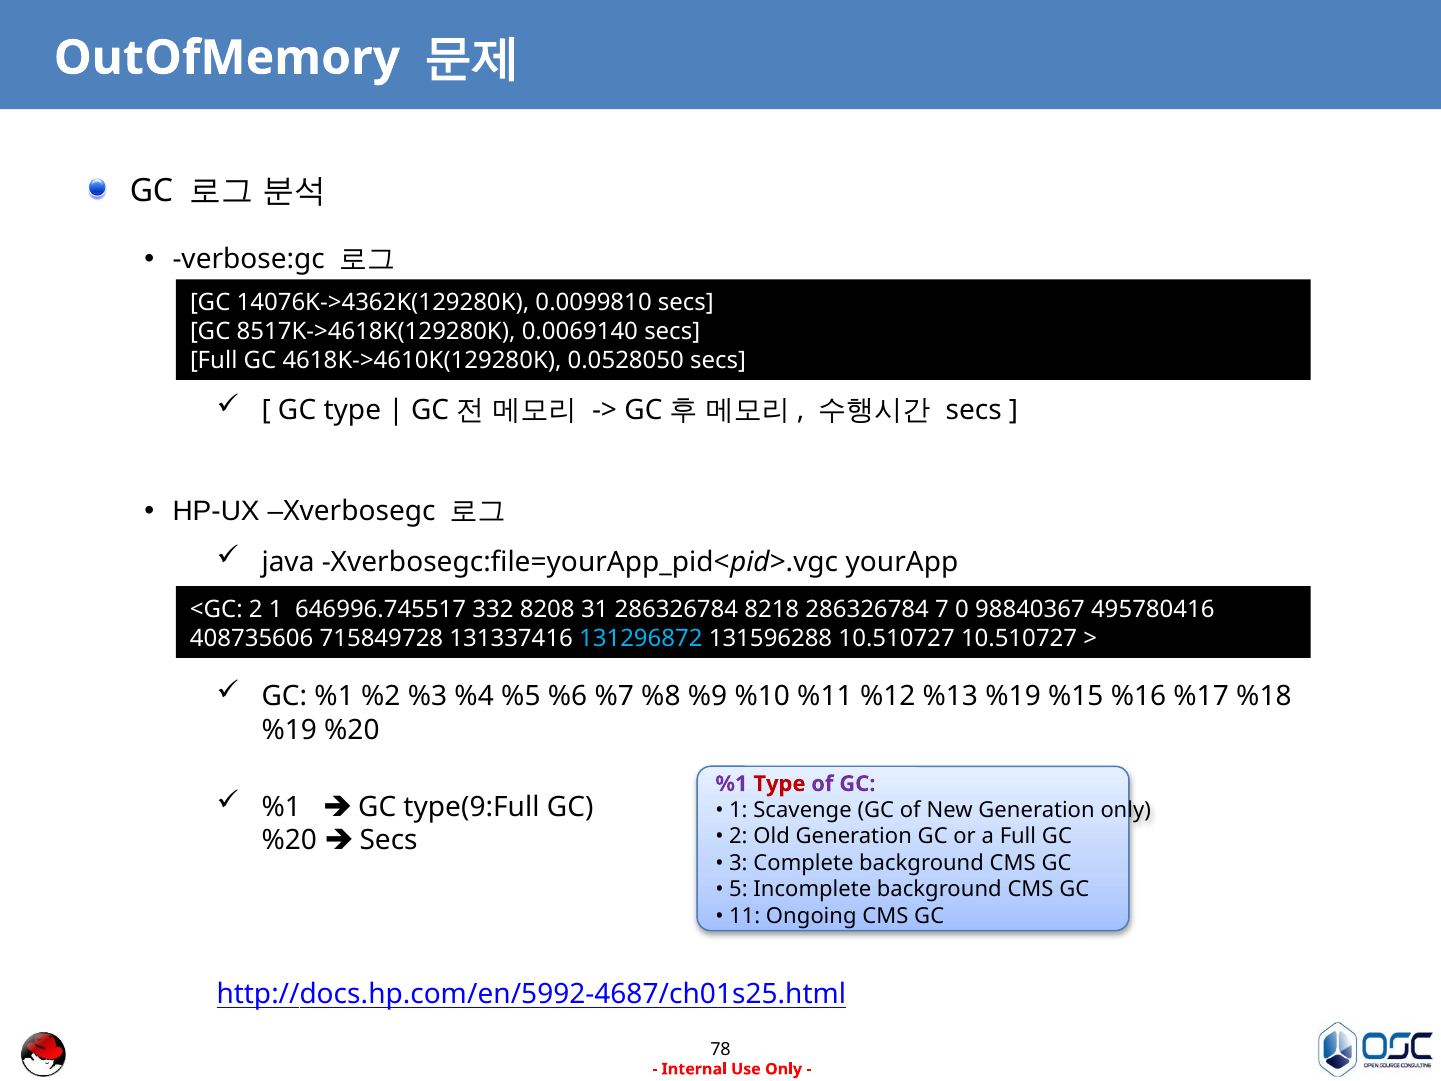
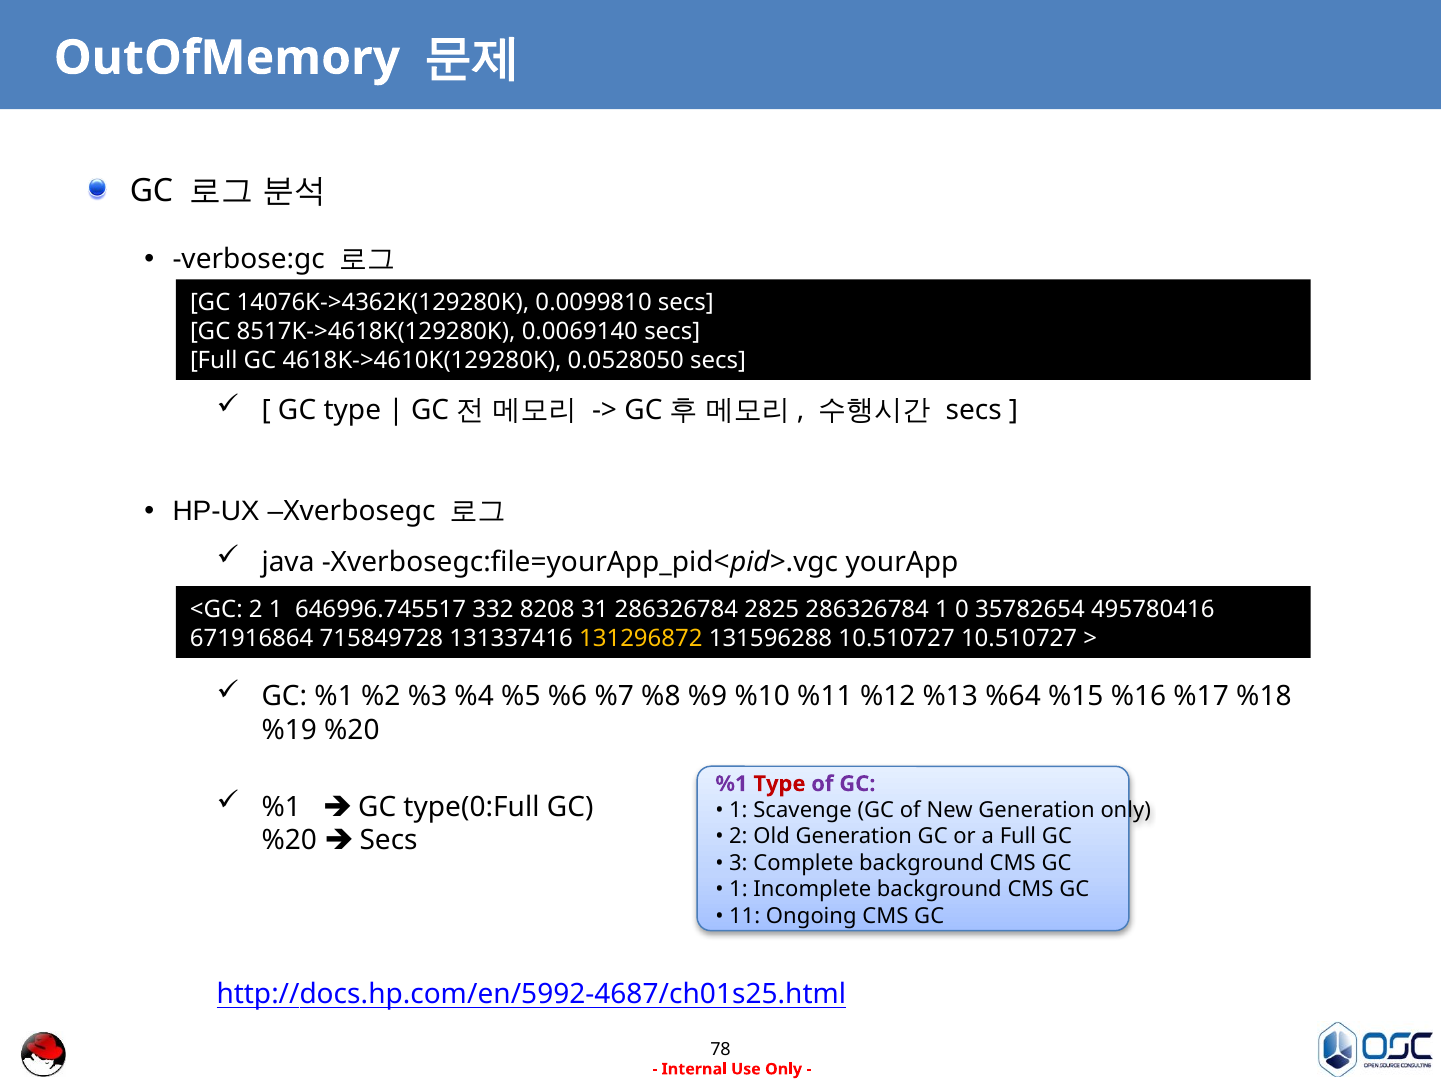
8218: 8218 -> 2825 (772, 609)
286326784 7: 7 -> 1 (942, 609)
98840367: 98840367 -> 35782654 (1030, 609)
408735606: 408735606 -> 671916864 (252, 638)
131296872 colour: light blue -> yellow (641, 638)
%13 %19: %19 -> %64 (1013, 696)
type(9:Full: type(9:Full -> type(0:Full (472, 807)
5: 5 -> 1 (738, 889)
